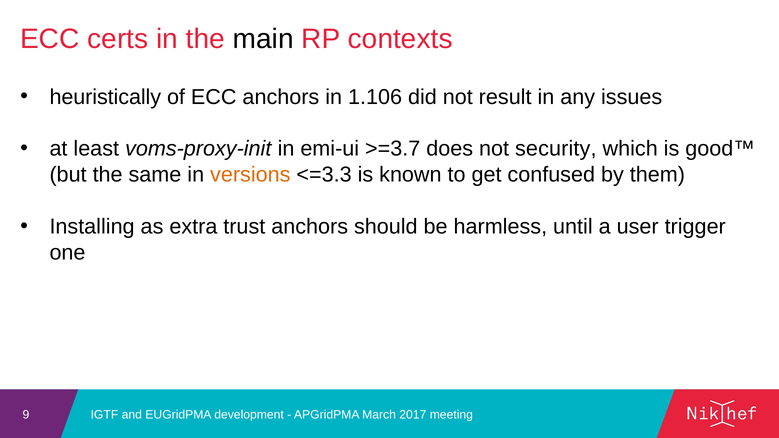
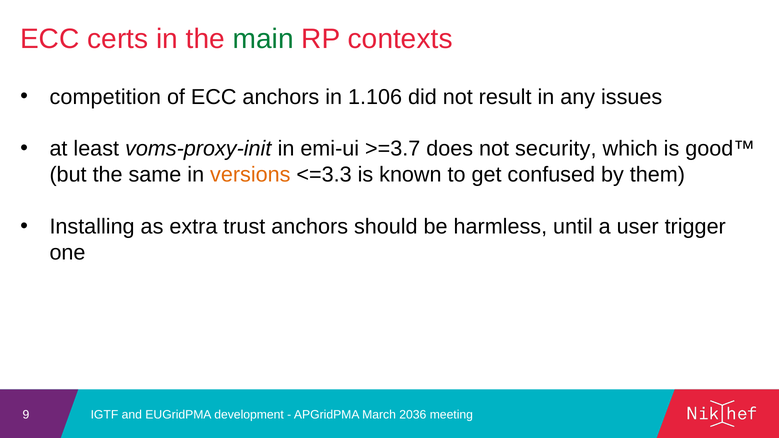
main colour: black -> green (263, 39)
heuristically: heuristically -> competition (105, 97)
2017: 2017 -> 2036 (413, 415)
